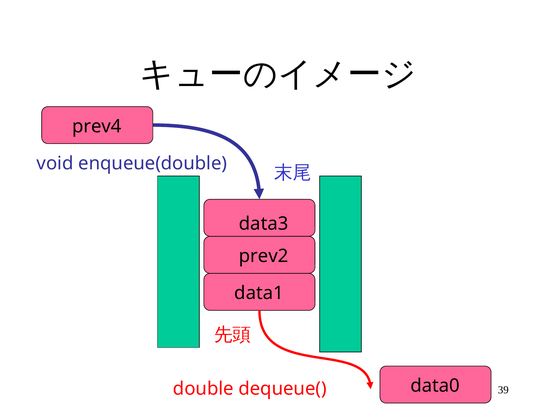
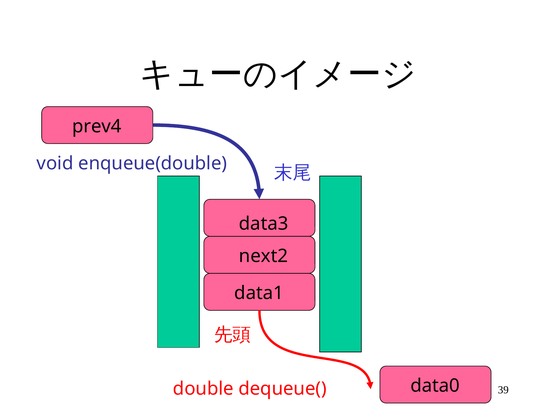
prev2: prev2 -> next2 (264, 256)
